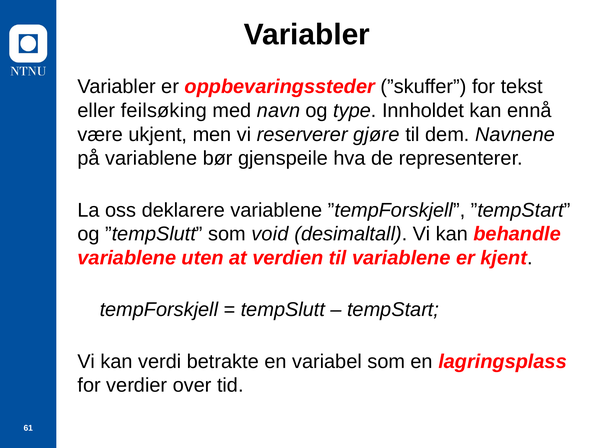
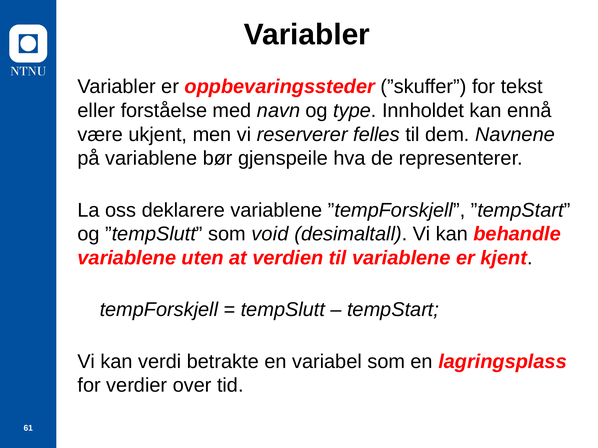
feilsøking: feilsøking -> forståelse (164, 111)
gjøre: gjøre -> felles (376, 135)
